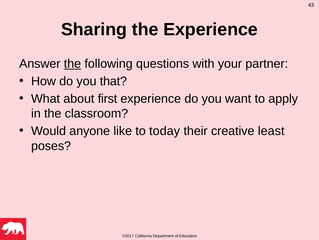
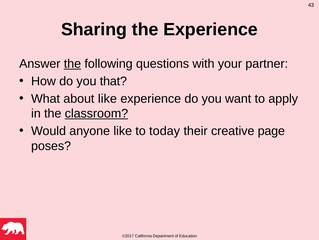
about first: first -> like (107, 98)
classroom underline: none -> present (96, 113)
least: least -> page (271, 131)
